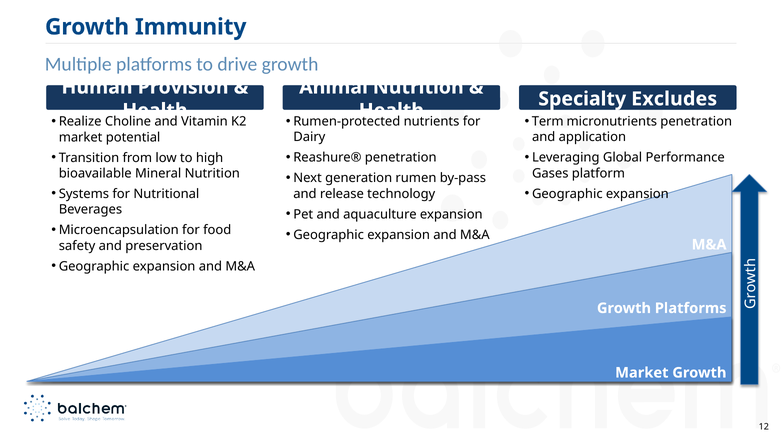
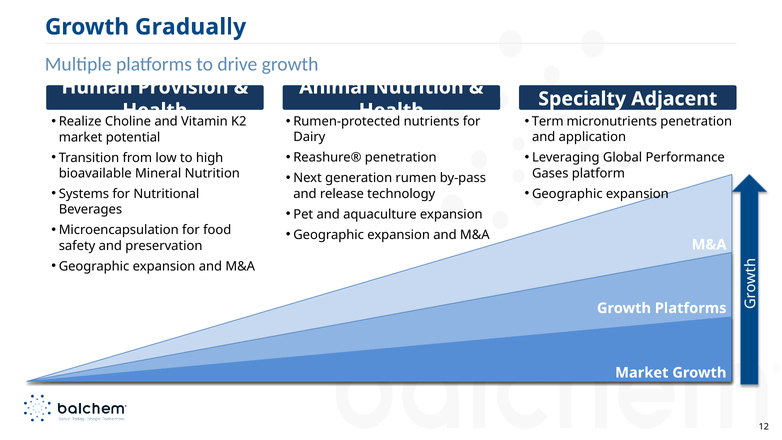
Immunity: Immunity -> Gradually (191, 27)
Excludes: Excludes -> Adjacent (674, 99)
